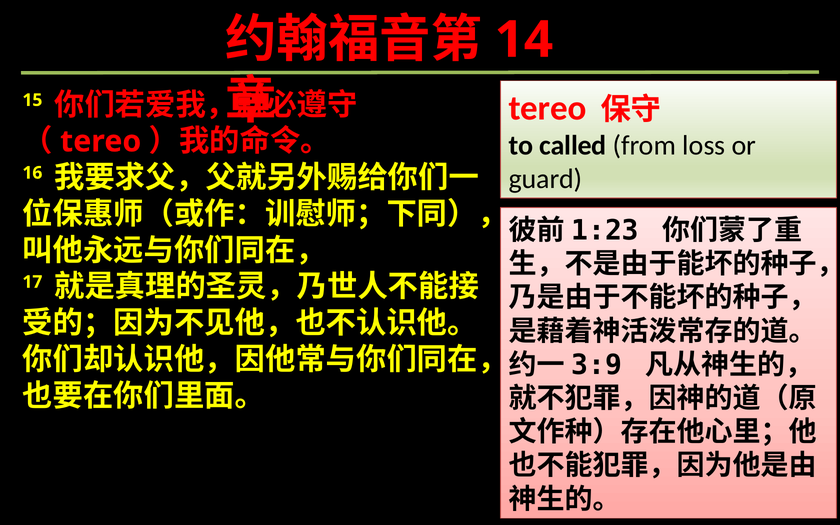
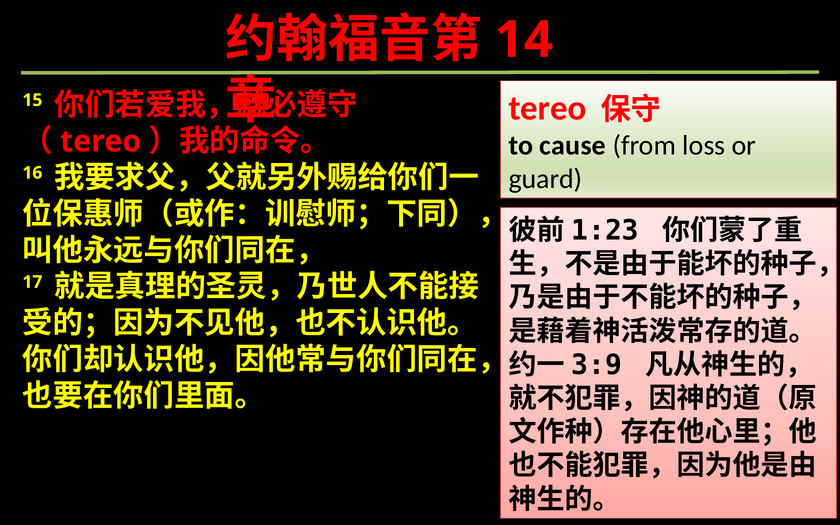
called: called -> cause (573, 146)
